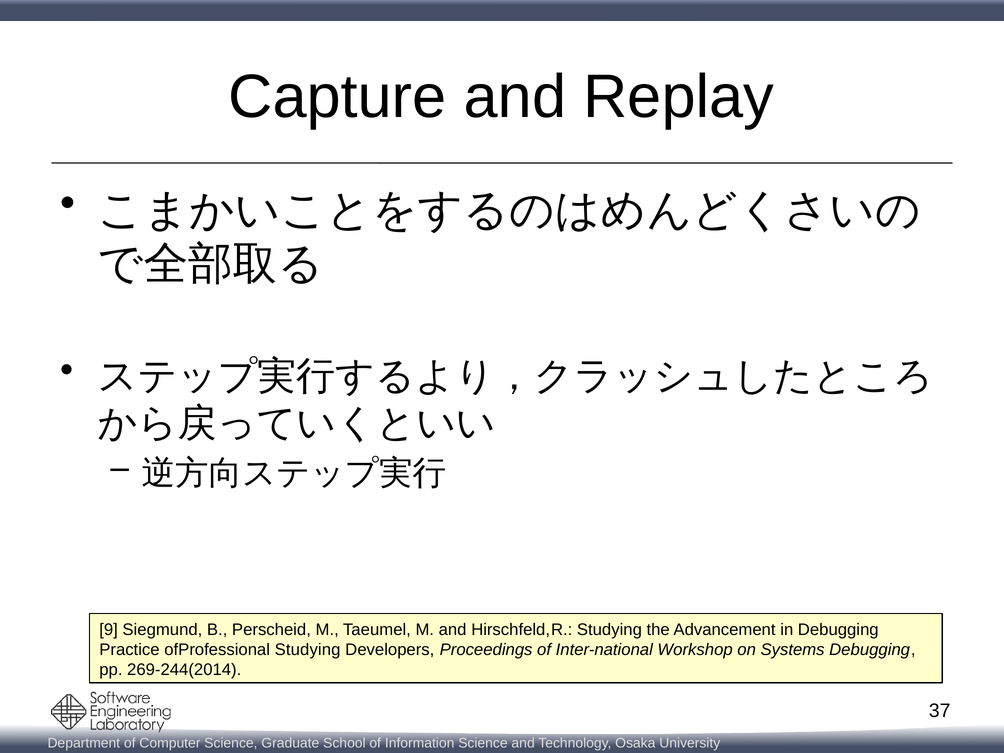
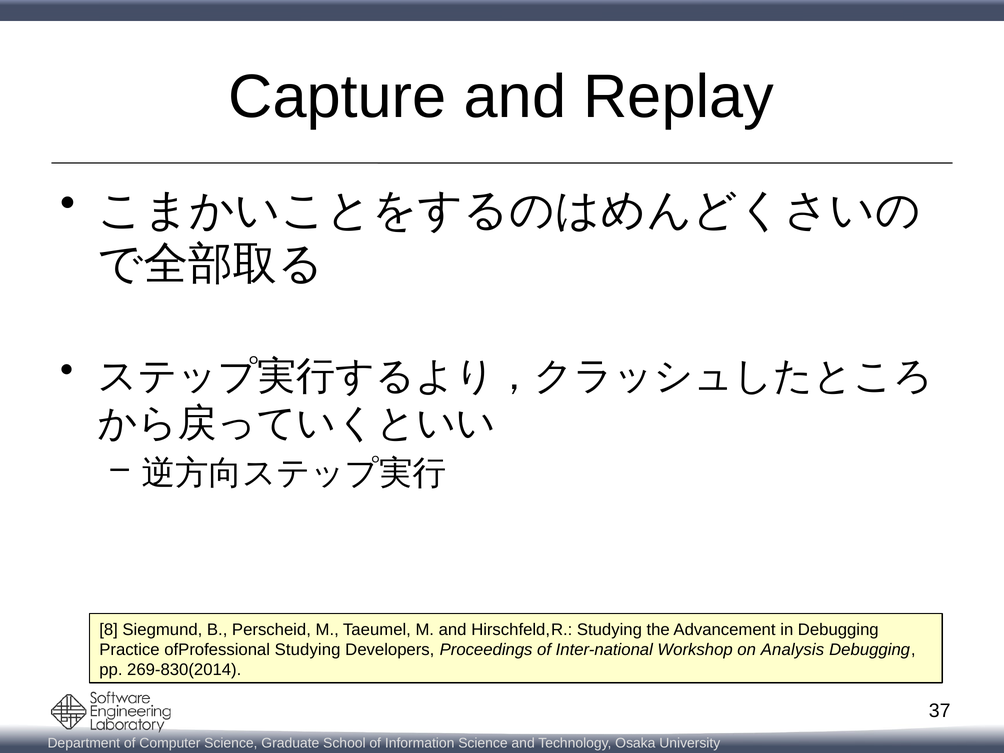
9: 9 -> 8 (109, 630)
Systems: Systems -> Analysis (792, 650)
269-244(2014: 269-244(2014 -> 269-830(2014 (184, 670)
